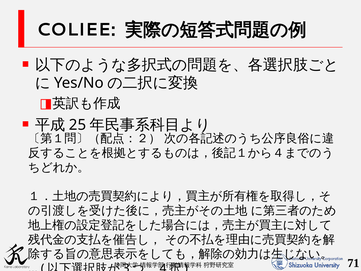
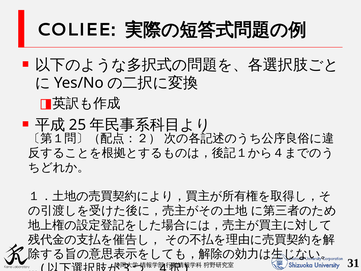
71: 71 -> 31 (353, 263)
